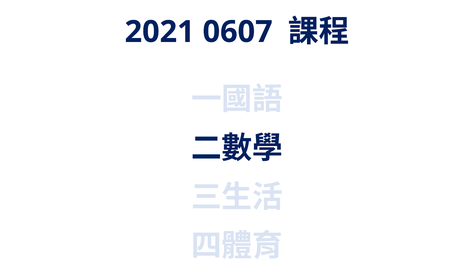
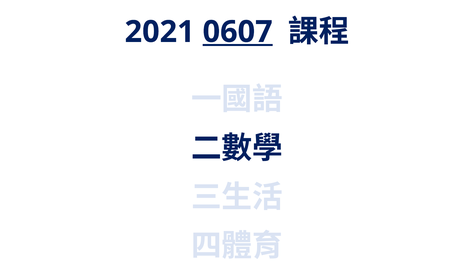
0607 underline: none -> present (238, 32)
